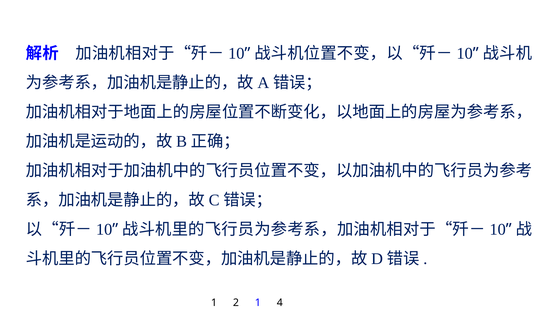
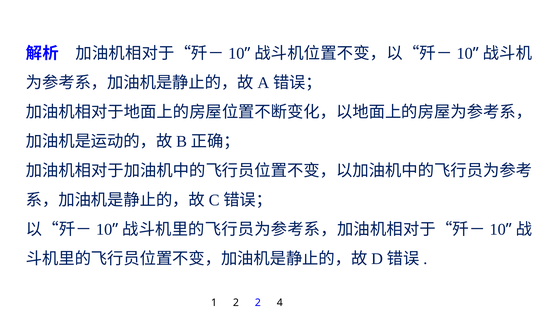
2 1: 1 -> 2 (258, 303)
